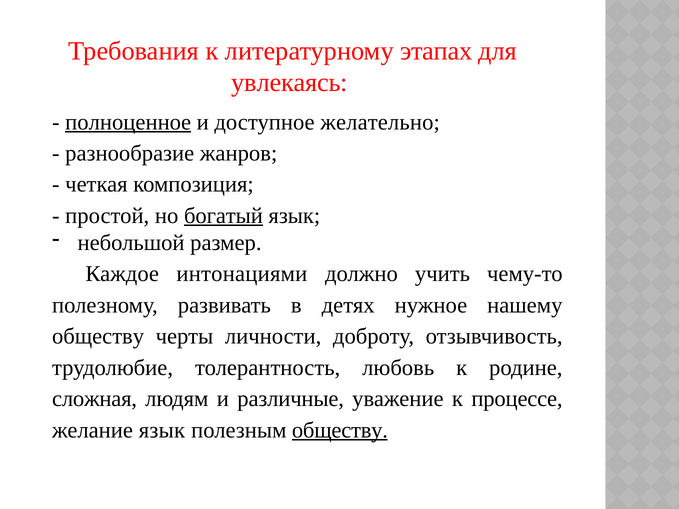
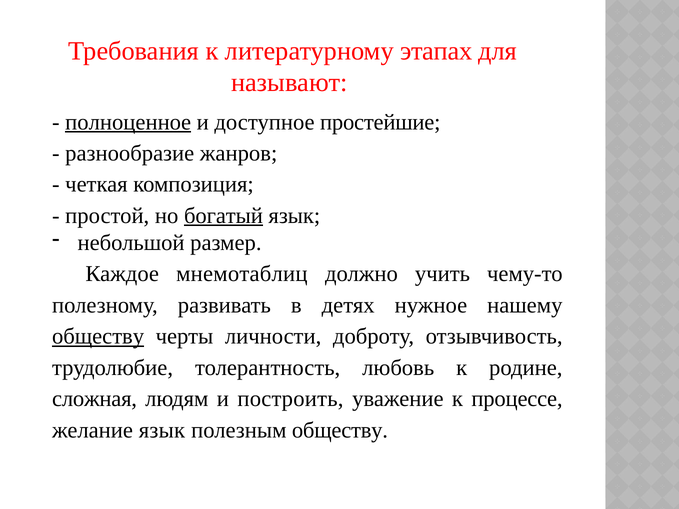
увлекаясь: увлекаясь -> называют (289, 83)
желательно: желательно -> простейшие (380, 122)
интонациями: интонациями -> мнемотаблиц (242, 274)
обществу underline: none -> present (98, 337)
различные: различные -> построить (290, 399)
обществу underline: present -> none (340, 430)
